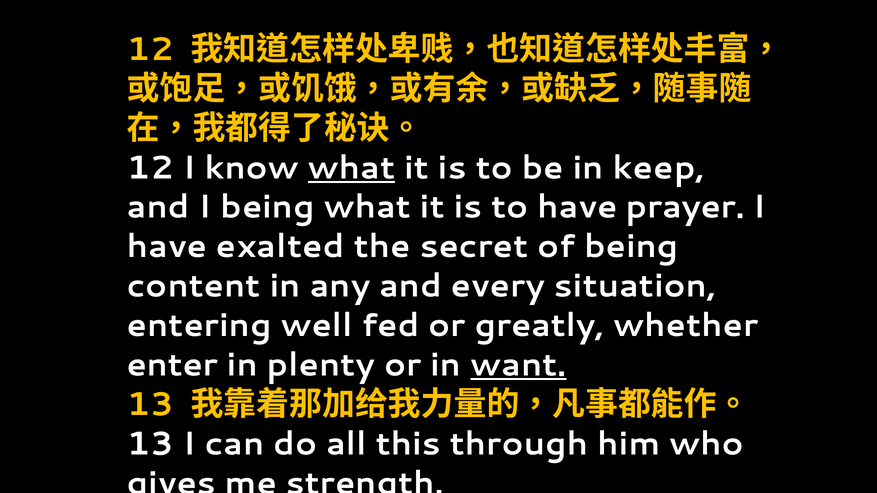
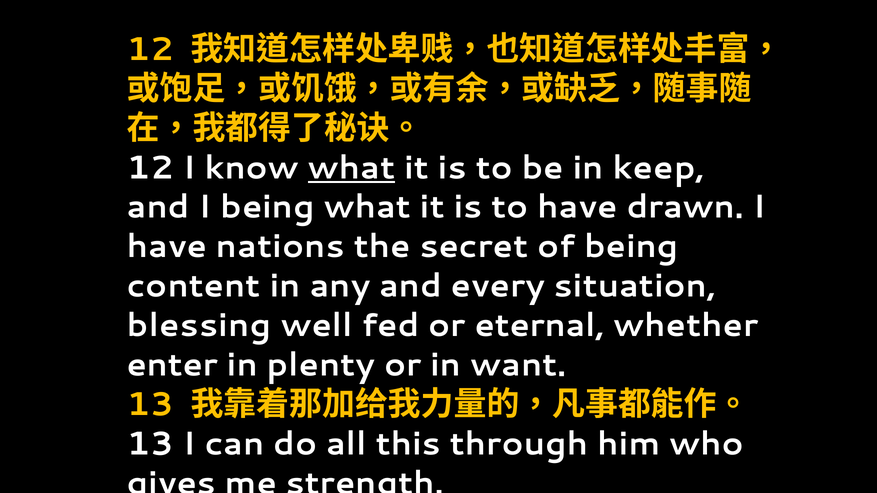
prayer: prayer -> drawn (685, 207)
exalted: exalted -> nations (280, 247)
entering: entering -> blessing (199, 326)
greatly: greatly -> eternal (540, 326)
want underline: present -> none (518, 365)
